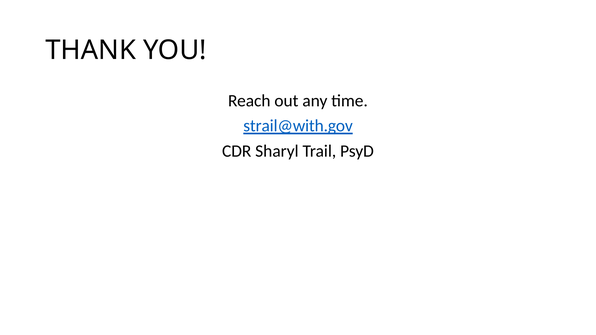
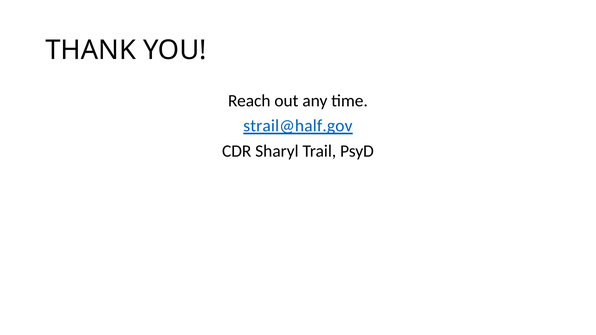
strail@with.gov: strail@with.gov -> strail@half.gov (298, 126)
